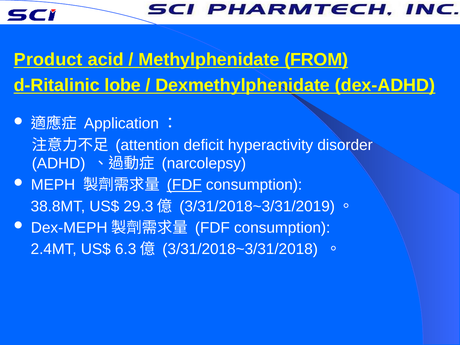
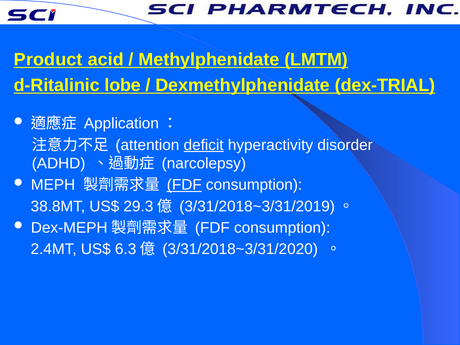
FROM: FROM -> LMTM (316, 60)
dex-ADHD: dex-ADHD -> dex-TRIAL (385, 85)
deficit underline: none -> present (204, 145)
3/31/2018~3/31/2018: 3/31/2018~3/31/2018 -> 3/31/2018~3/31/2020 (240, 249)
